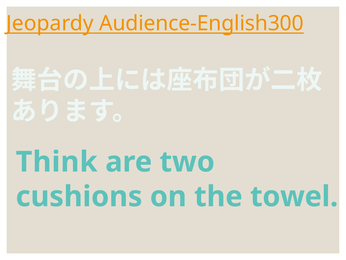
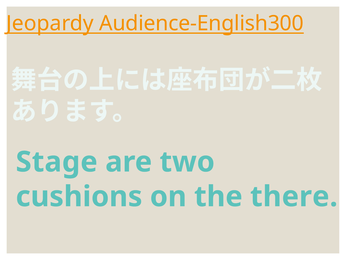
Think: Think -> Stage (57, 162)
towel: towel -> there (294, 196)
